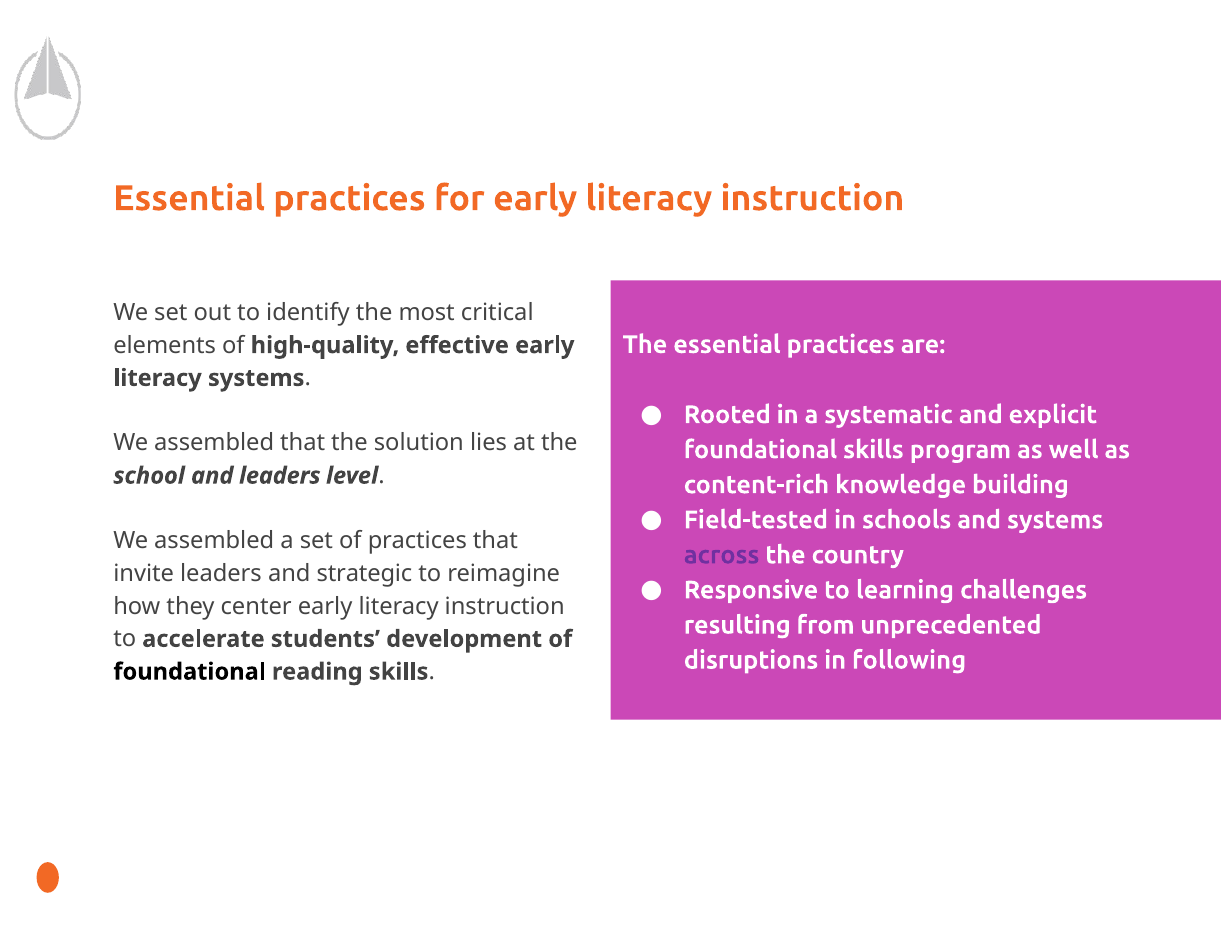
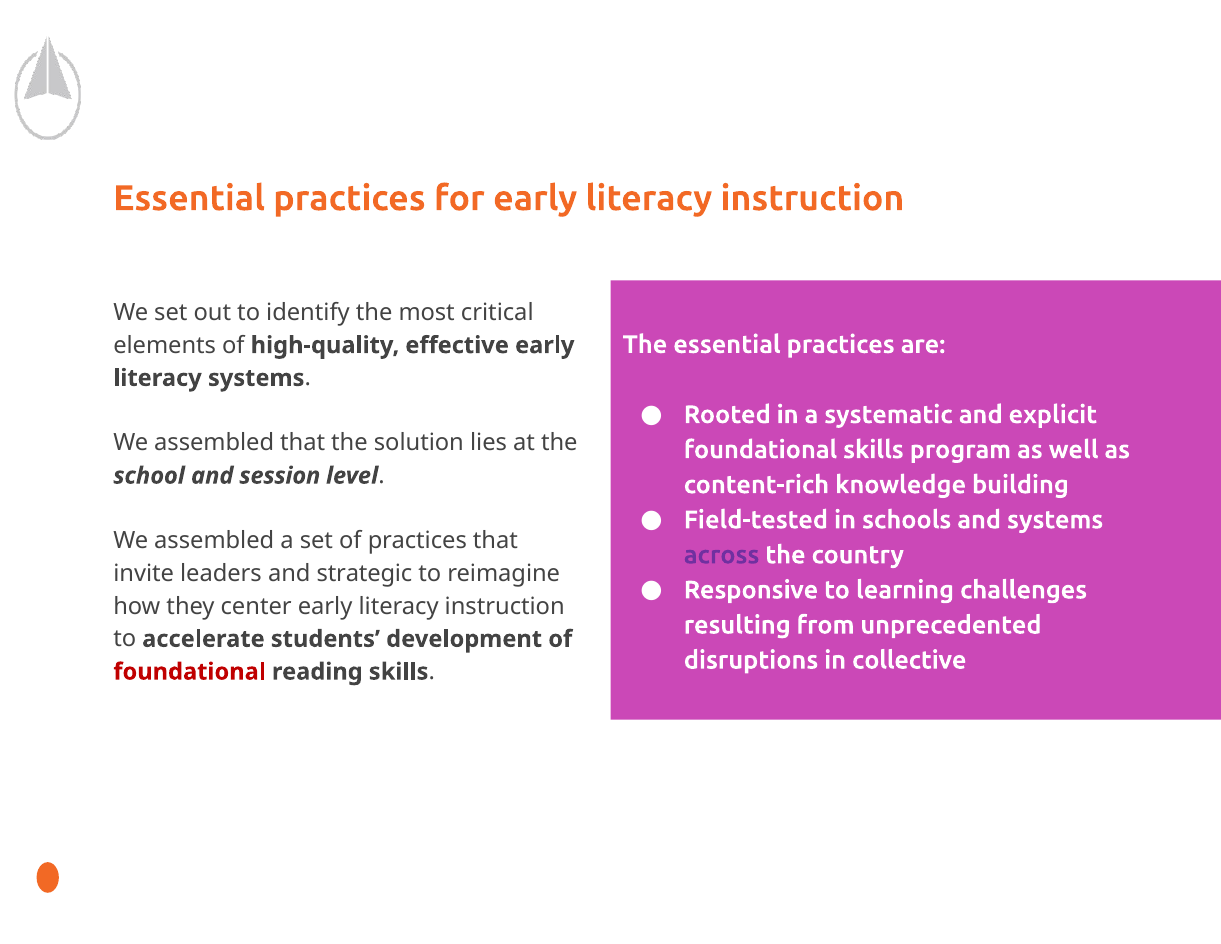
and leaders: leaders -> session (280, 476)
following: following -> collective (909, 660)
foundational colour: black -> red (190, 671)
